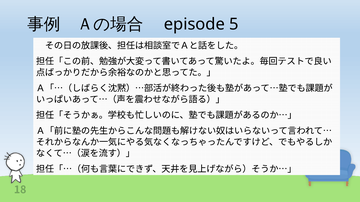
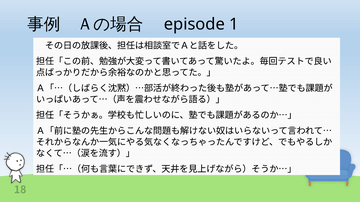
5: 5 -> 1 (234, 24)
